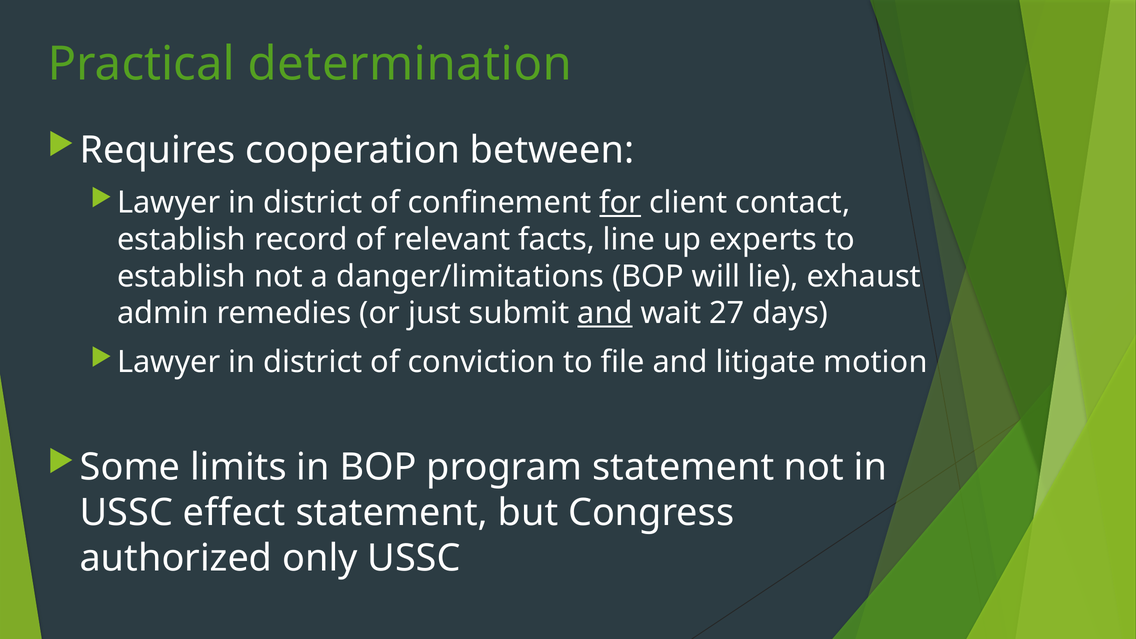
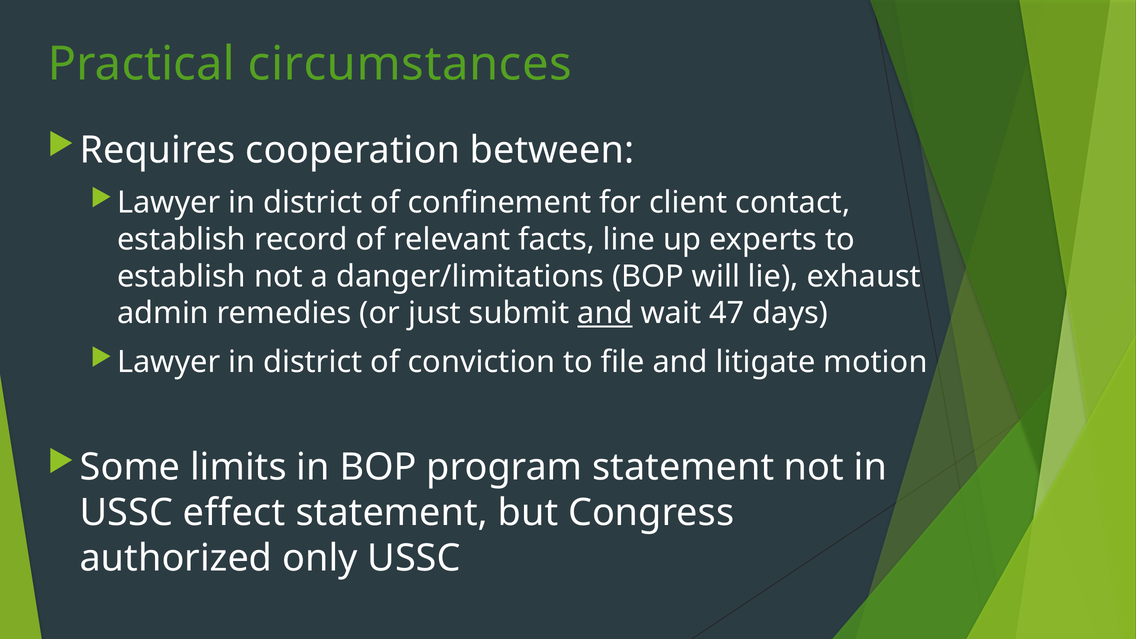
determination: determination -> circumstances (410, 64)
for underline: present -> none (620, 203)
27: 27 -> 47 (727, 313)
